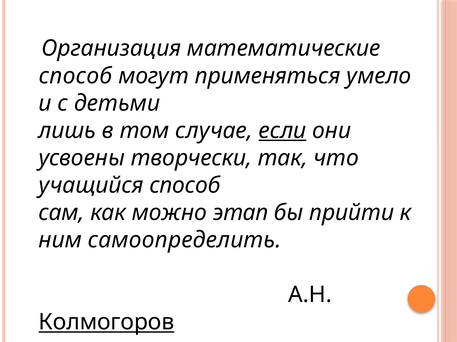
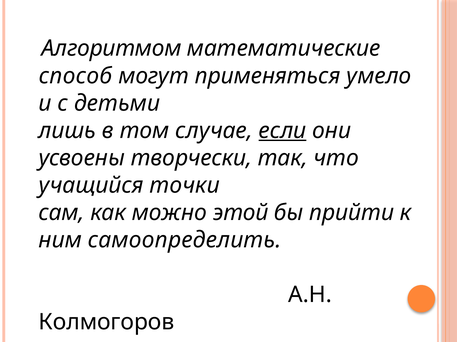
Организация: Организация -> Алгоритмом (111, 49)
учащийся способ: способ -> точки (185, 186)
этап: этап -> этой (241, 213)
Колмогоров underline: present -> none (106, 323)
